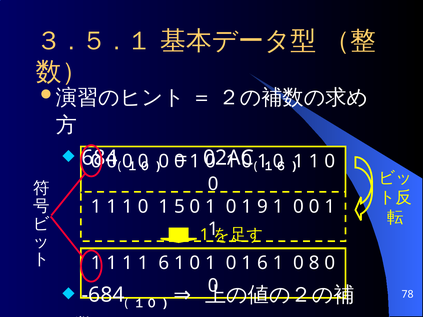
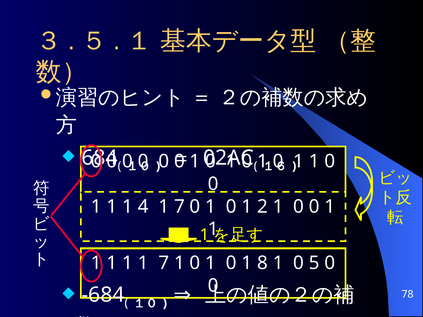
1 1 1 0: 0 -> 4 (143, 207)
5: 5 -> 7 (179, 207)
9: 9 -> 2 (263, 207)
1 1 6: 6 -> 7 (164, 263)
0 1 6: 6 -> 8 (263, 263)
8: 8 -> 5 (314, 263)
